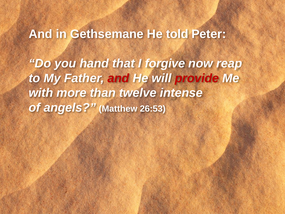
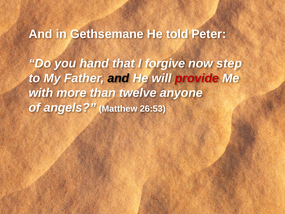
reap: reap -> step (229, 63)
and colour: red -> black (118, 78)
intense: intense -> anyone (181, 93)
